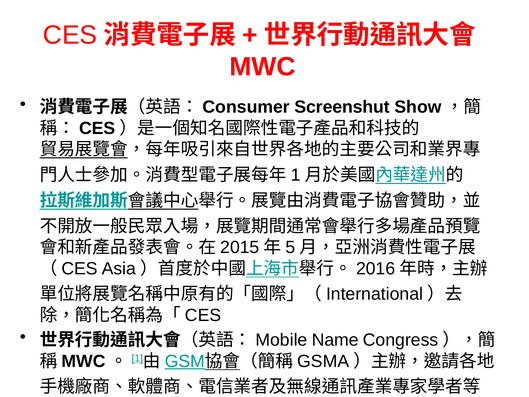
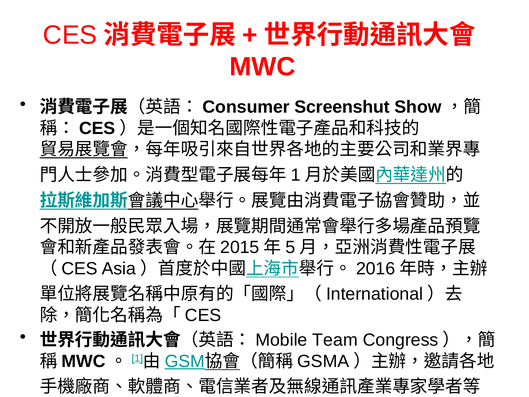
Name: Name -> Team (335, 340)
